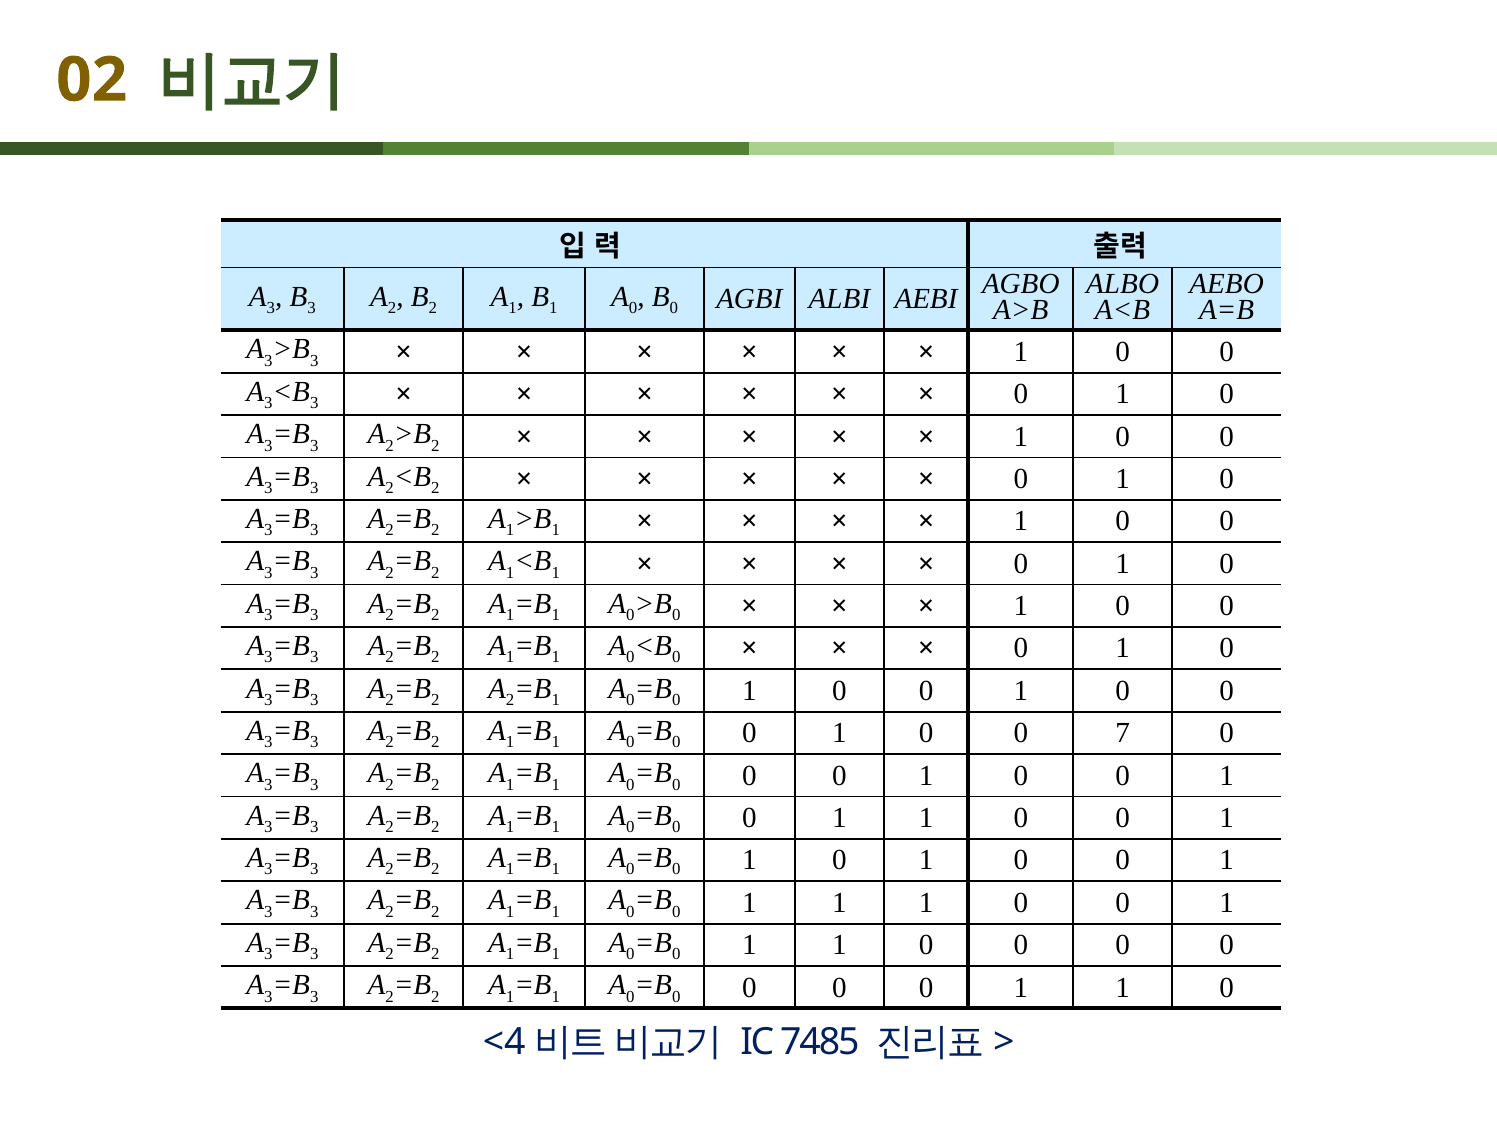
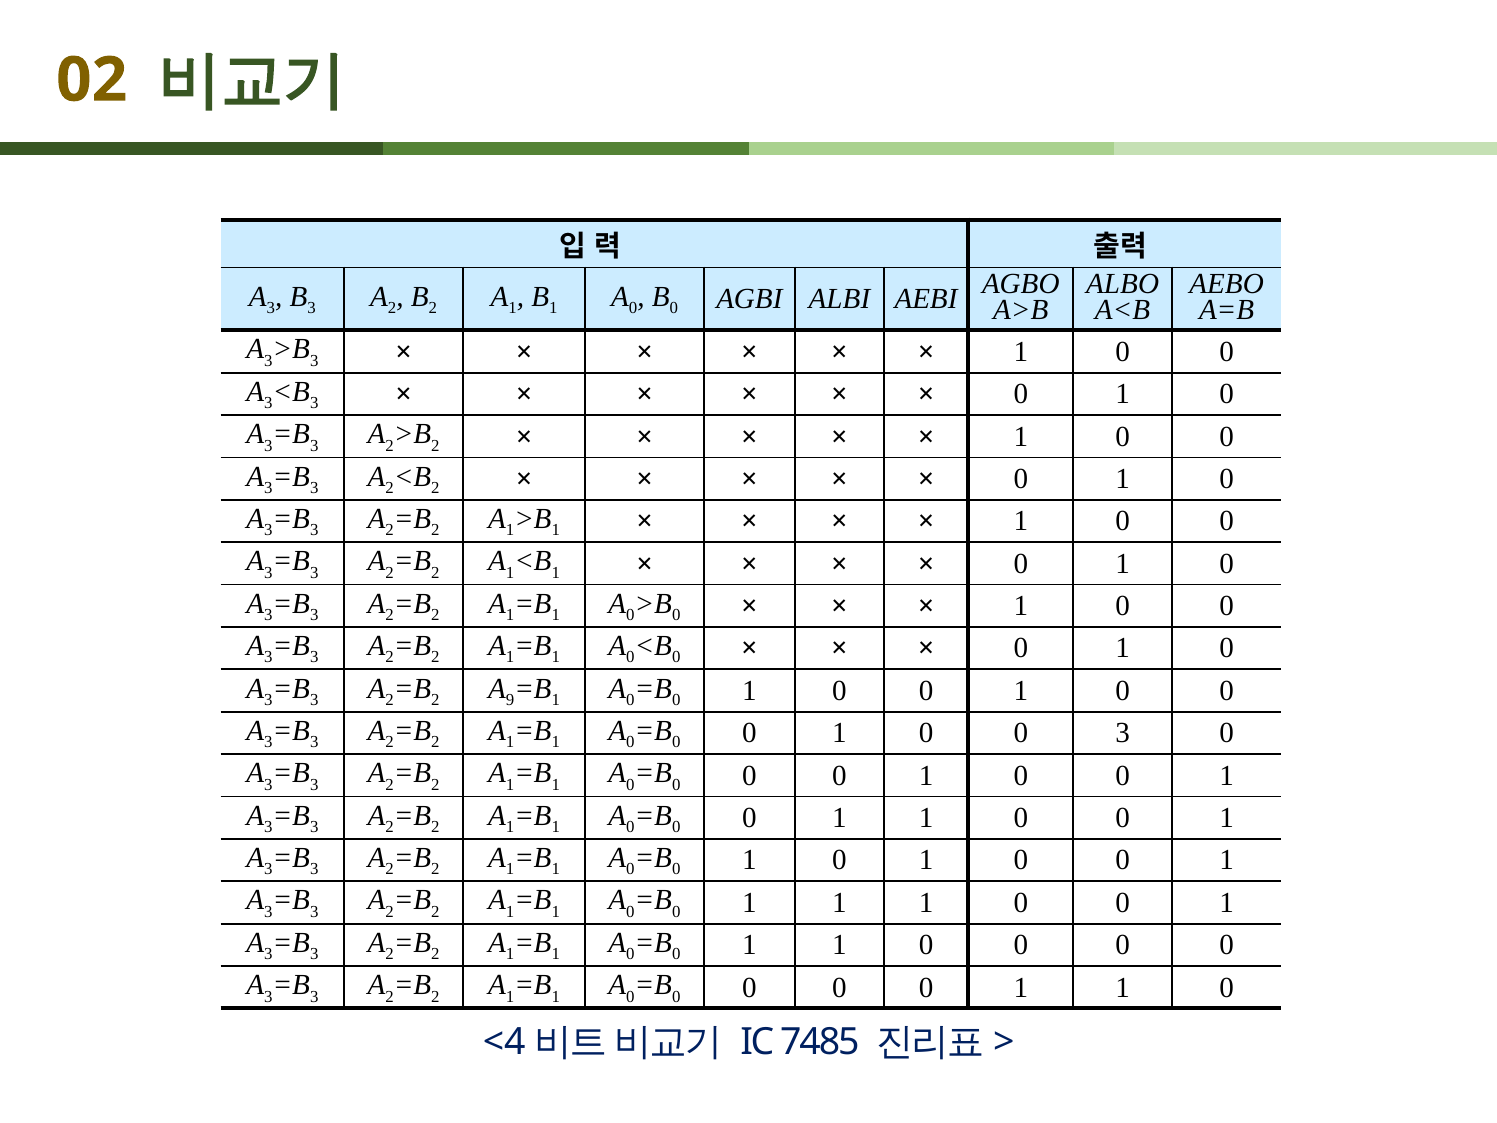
2: 2 -> 9 (510, 700)
0 7: 7 -> 3 (1123, 733)
